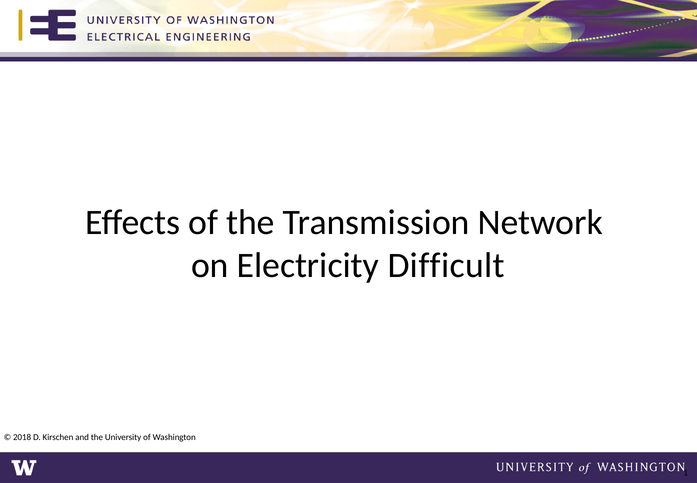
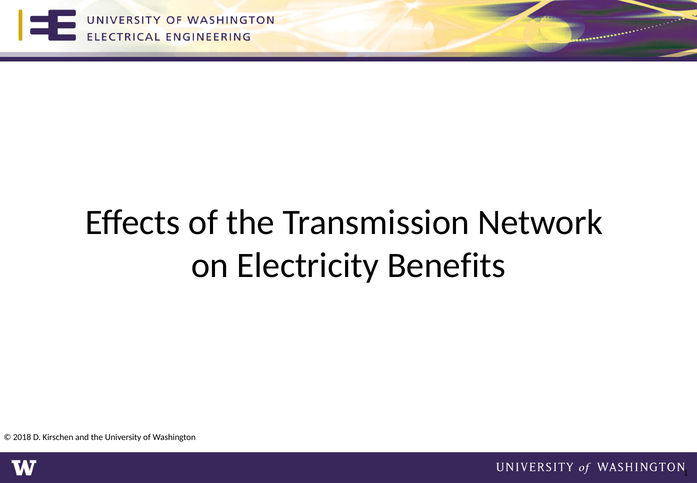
Difficult: Difficult -> Benefits (446, 265)
